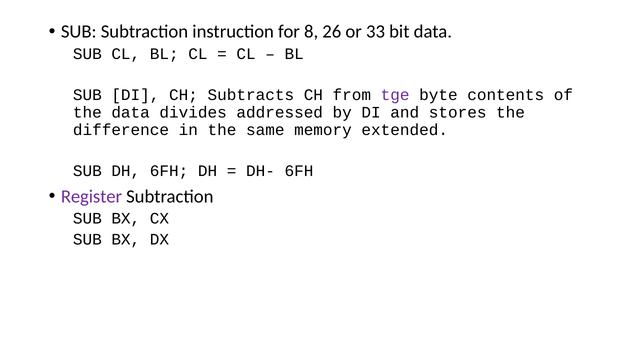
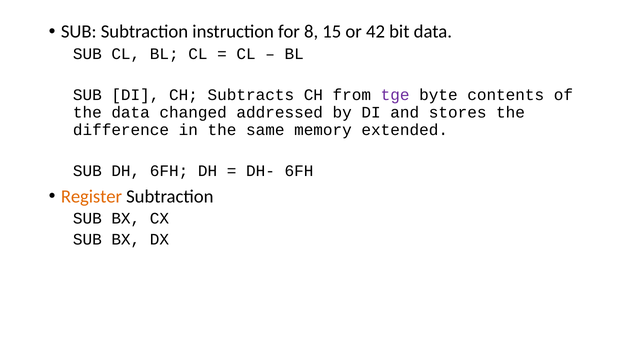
26: 26 -> 15 (332, 32)
33: 33 -> 42 (376, 32)
divides: divides -> changed (193, 112)
Register colour: purple -> orange (91, 196)
